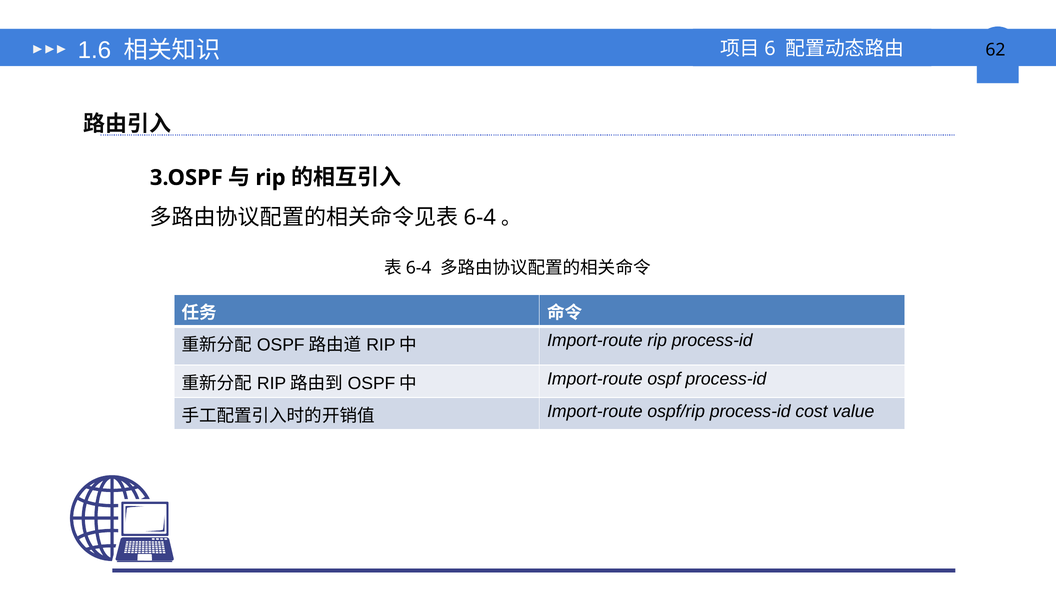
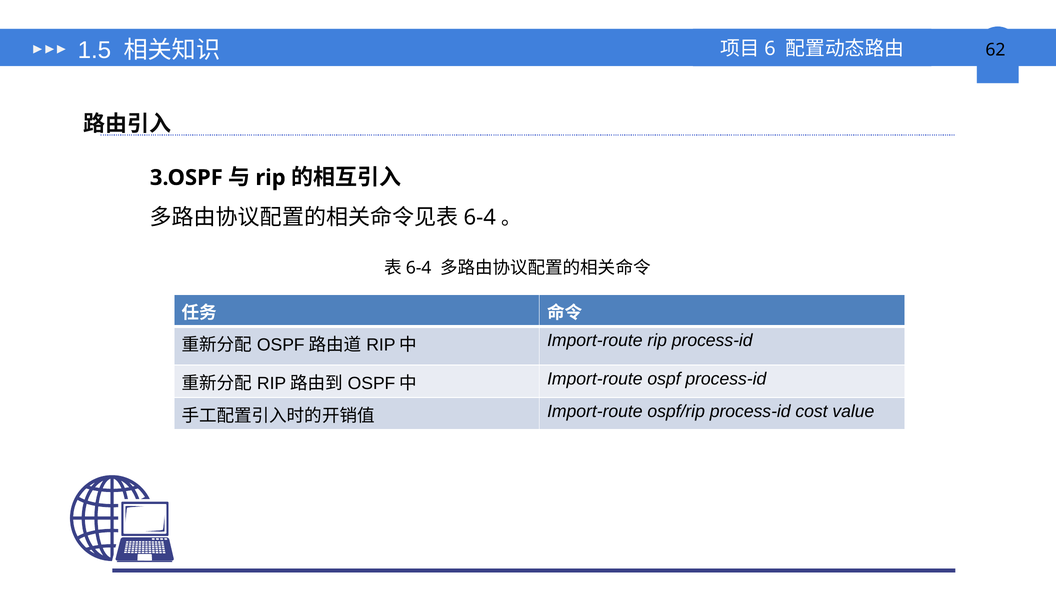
1.6: 1.6 -> 1.5 (94, 50)
